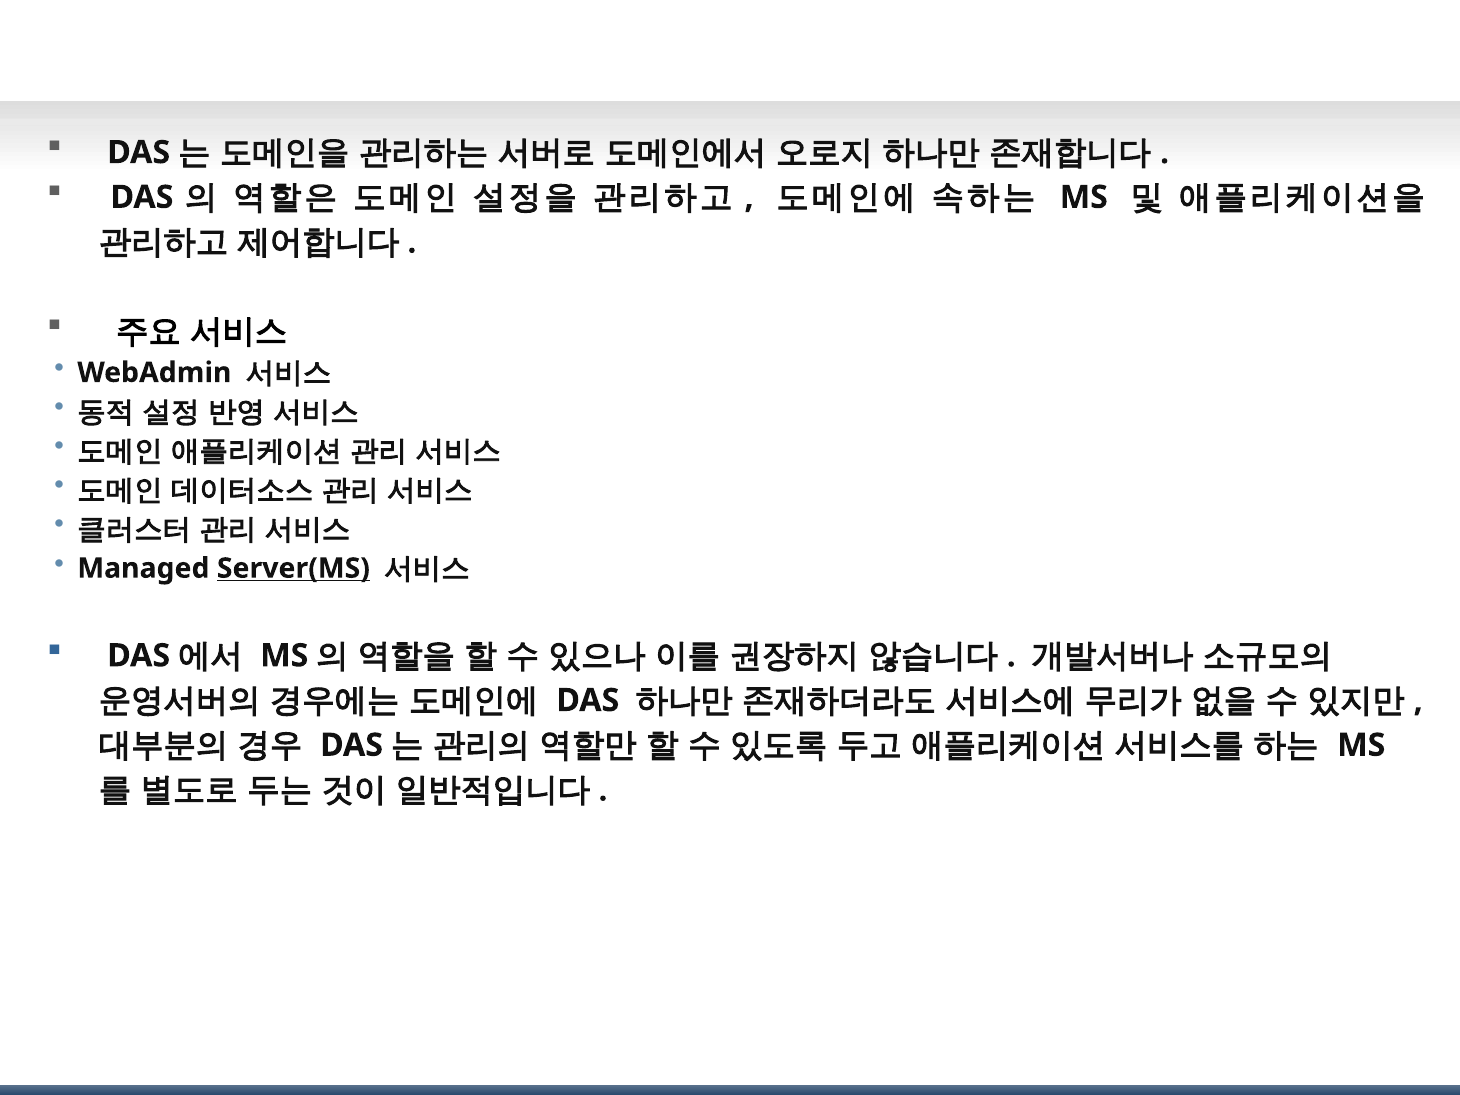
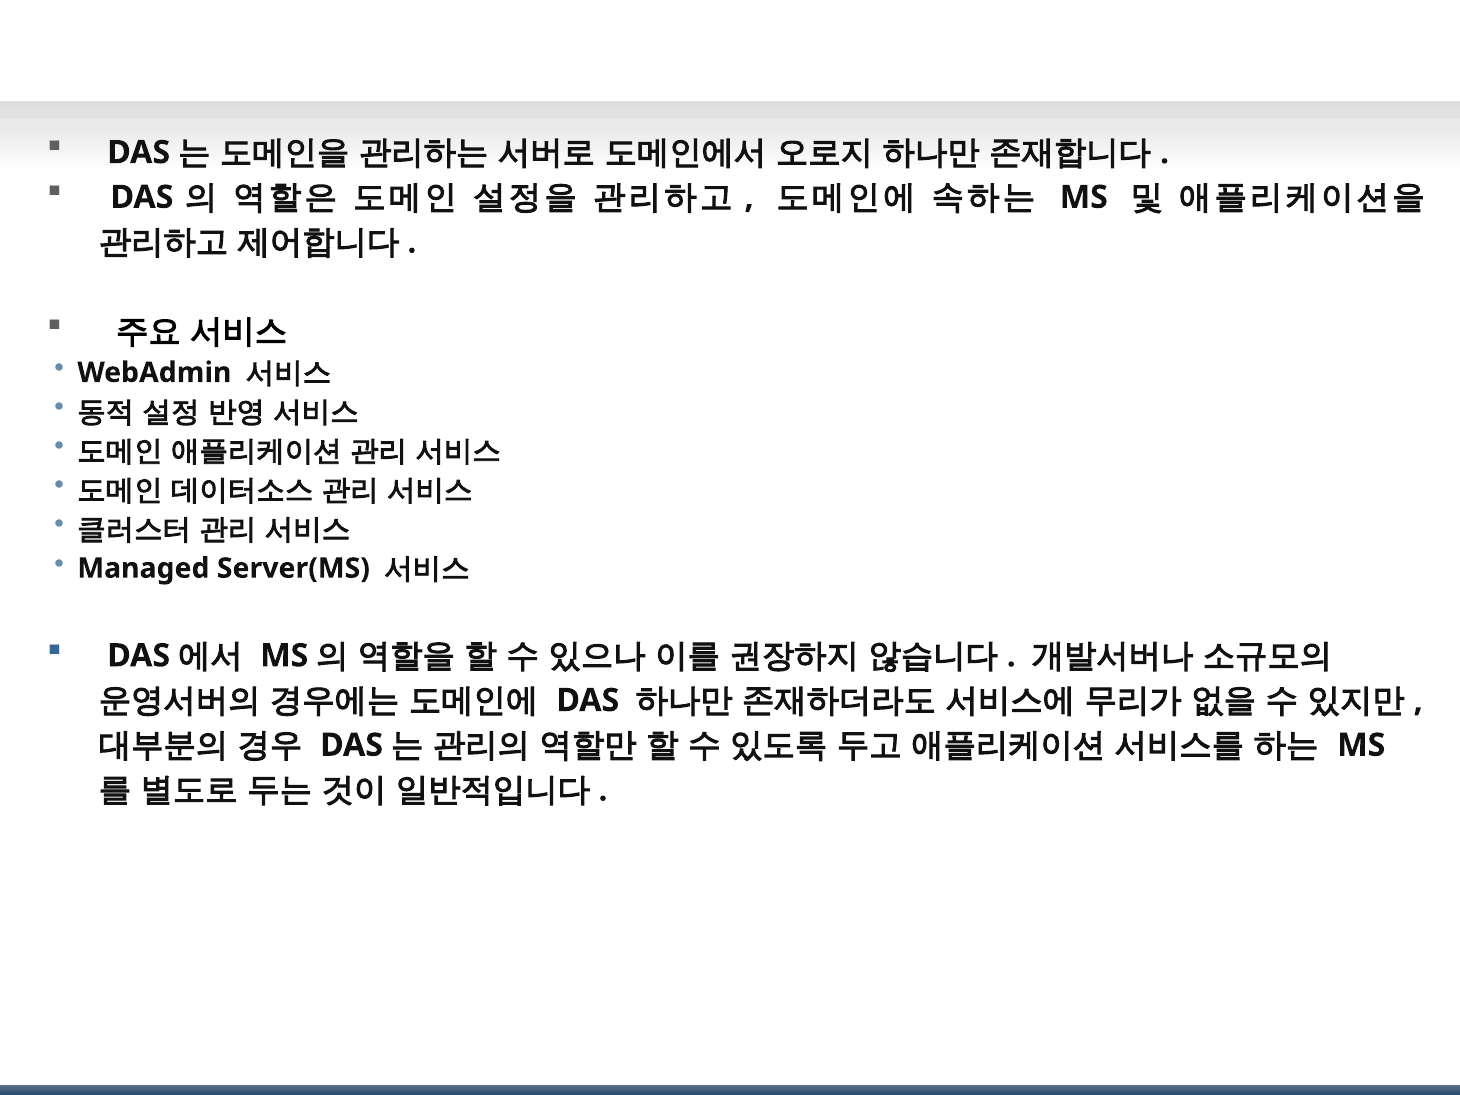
Server(MS underline: present -> none (293, 568)
